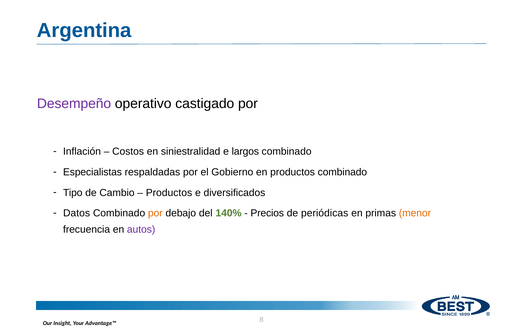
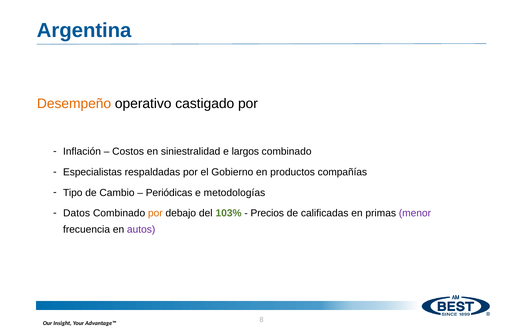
Desempeño colour: purple -> orange (74, 104)
productos combinado: combinado -> compañías (342, 172)
Productos: Productos -> Periódicas (169, 193)
diversificados: diversificados -> metodologías (234, 193)
140%: 140% -> 103% (229, 213)
periódicas: periódicas -> calificadas (325, 213)
menor colour: orange -> purple (415, 213)
